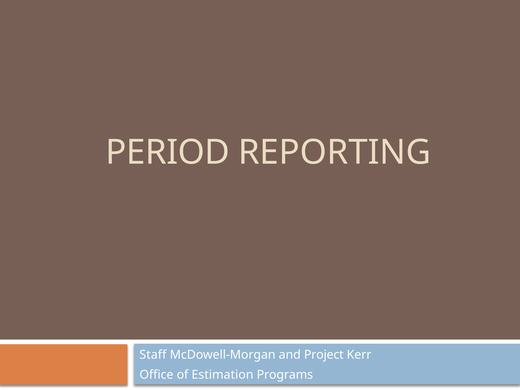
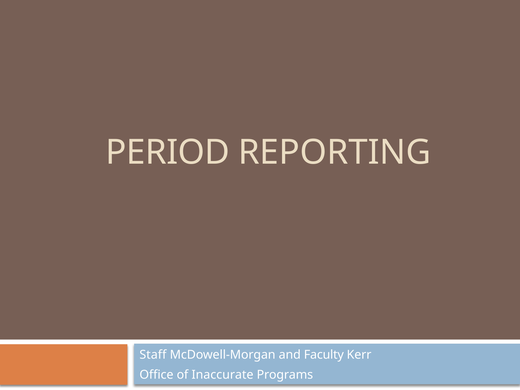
Project: Project -> Faculty (324, 355)
Estimation: Estimation -> Inaccurate (222, 375)
